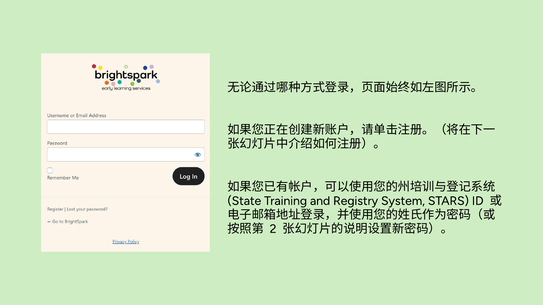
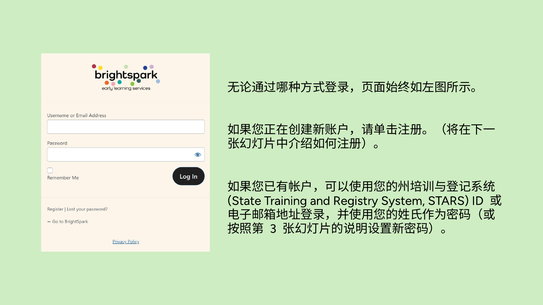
2: 2 -> 3 (273, 229)
